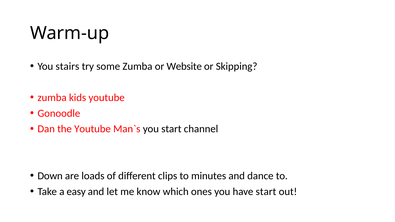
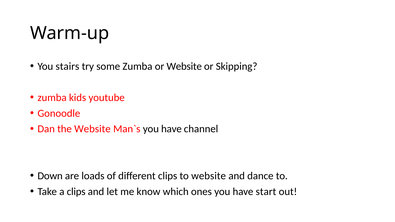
the Youtube: Youtube -> Website (92, 129)
start: start -> have (171, 129)
to minutes: minutes -> website (209, 176)
a easy: easy -> clips (76, 192)
